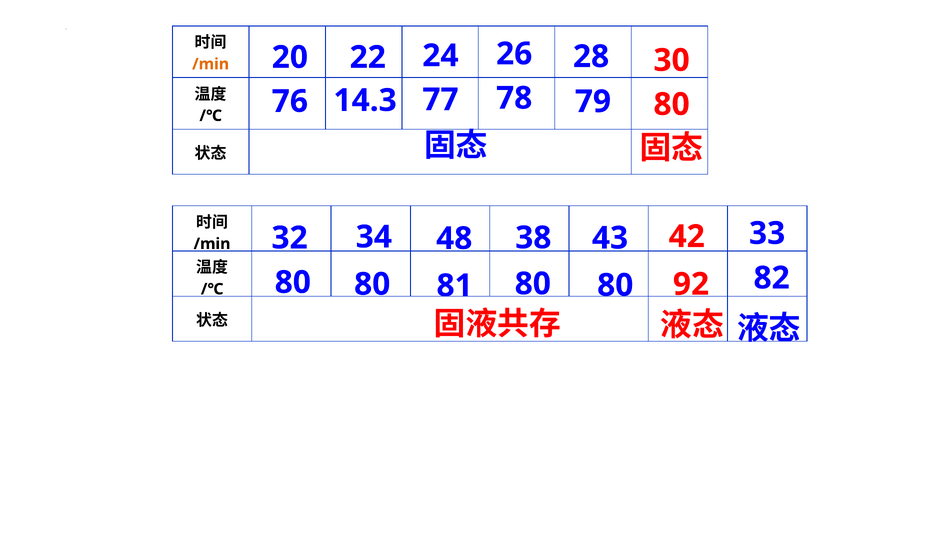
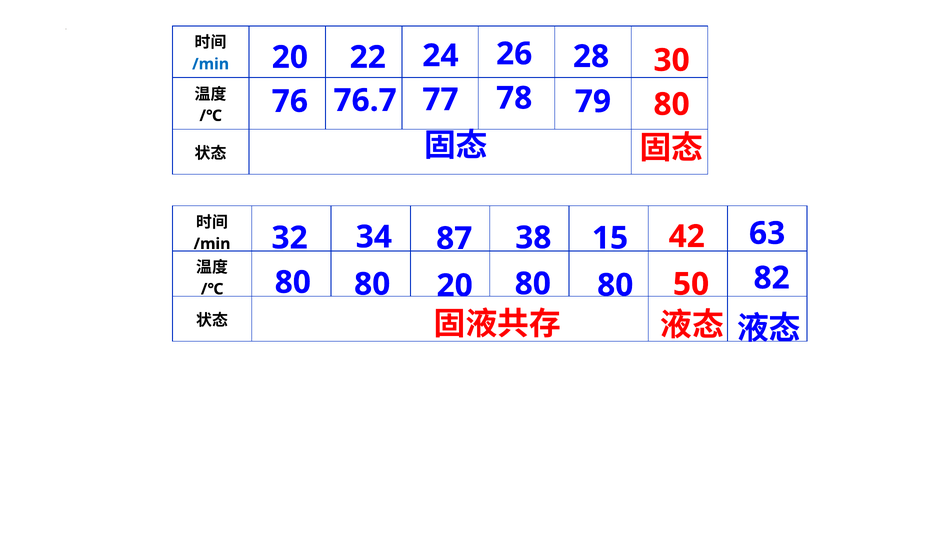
/min colour: orange -> blue (211, 64)
14.3: 14.3 -> 76.7 (365, 100)
48: 48 -> 87 (454, 238)
43: 43 -> 15 (610, 238)
33: 33 -> 63 (767, 233)
80 81: 81 -> 20 (455, 285)
92: 92 -> 50 (691, 284)
